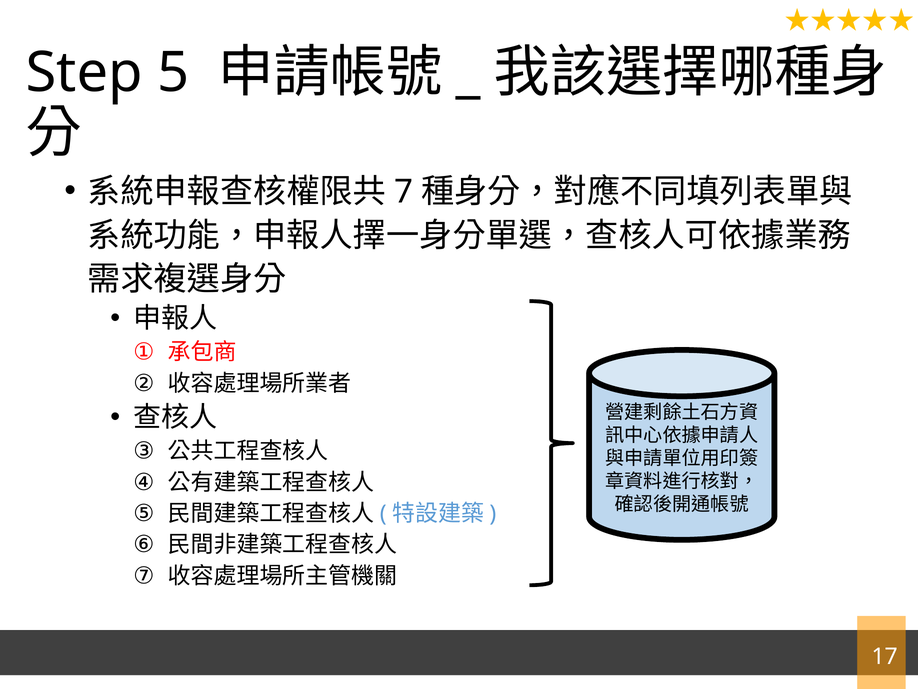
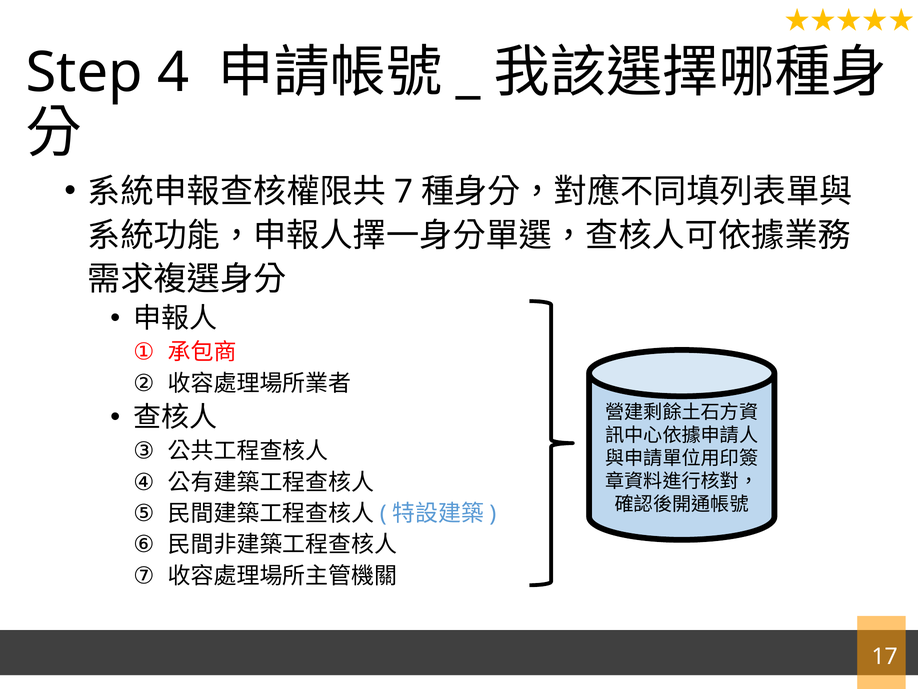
5: 5 -> 4 (173, 73)
